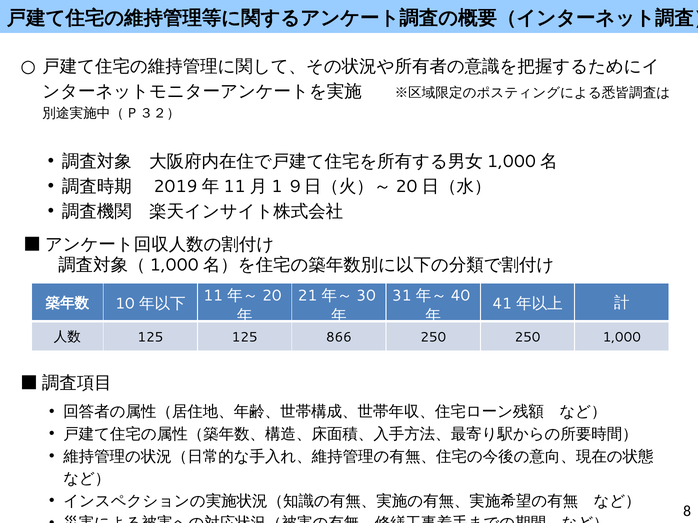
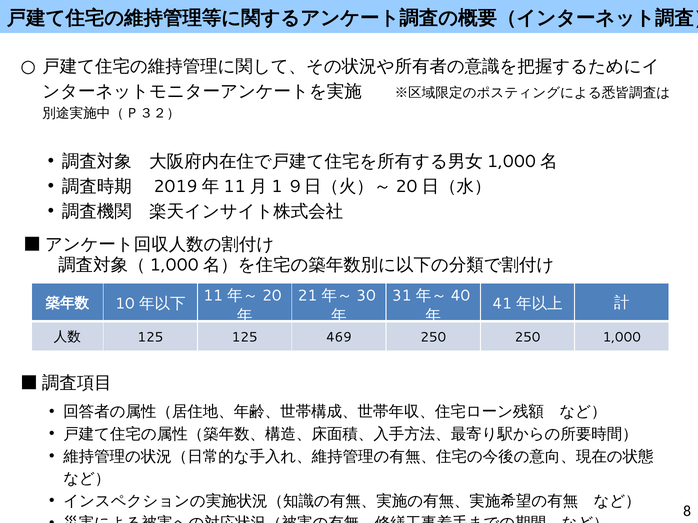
866: 866 -> 469 (339, 338)
